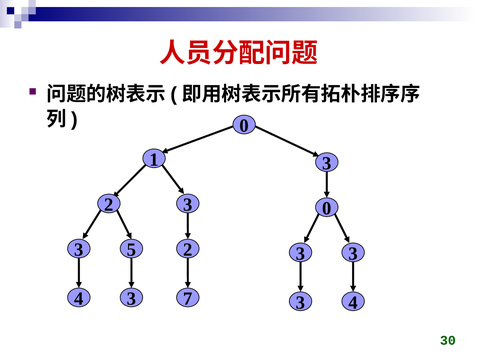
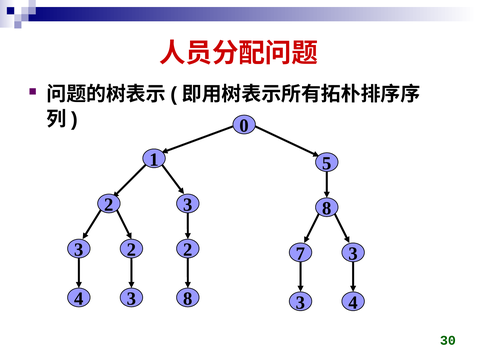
1 3: 3 -> 5 (327, 163)
3 0: 0 -> 8 (327, 208)
3 5: 5 -> 2 (131, 250)
3: 3 -> 7 (301, 253)
4 7: 7 -> 8 (188, 299)
